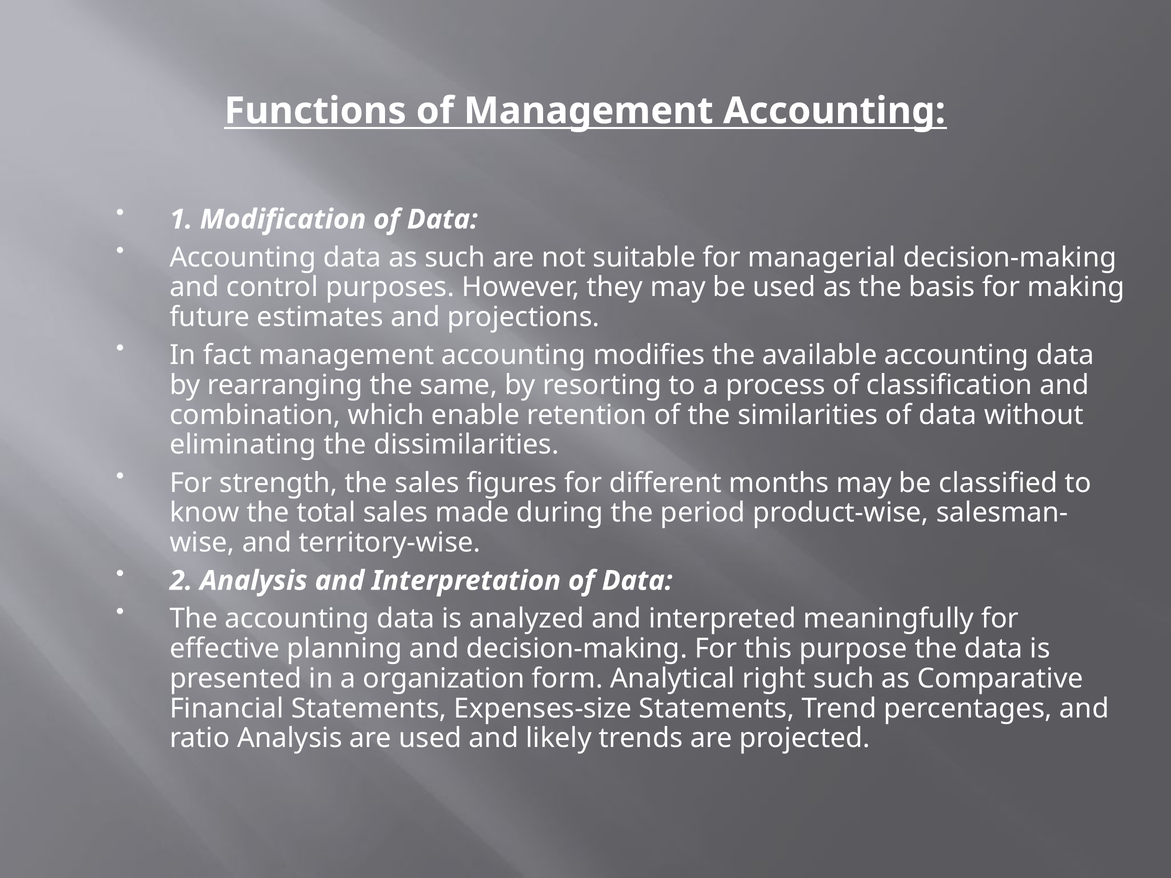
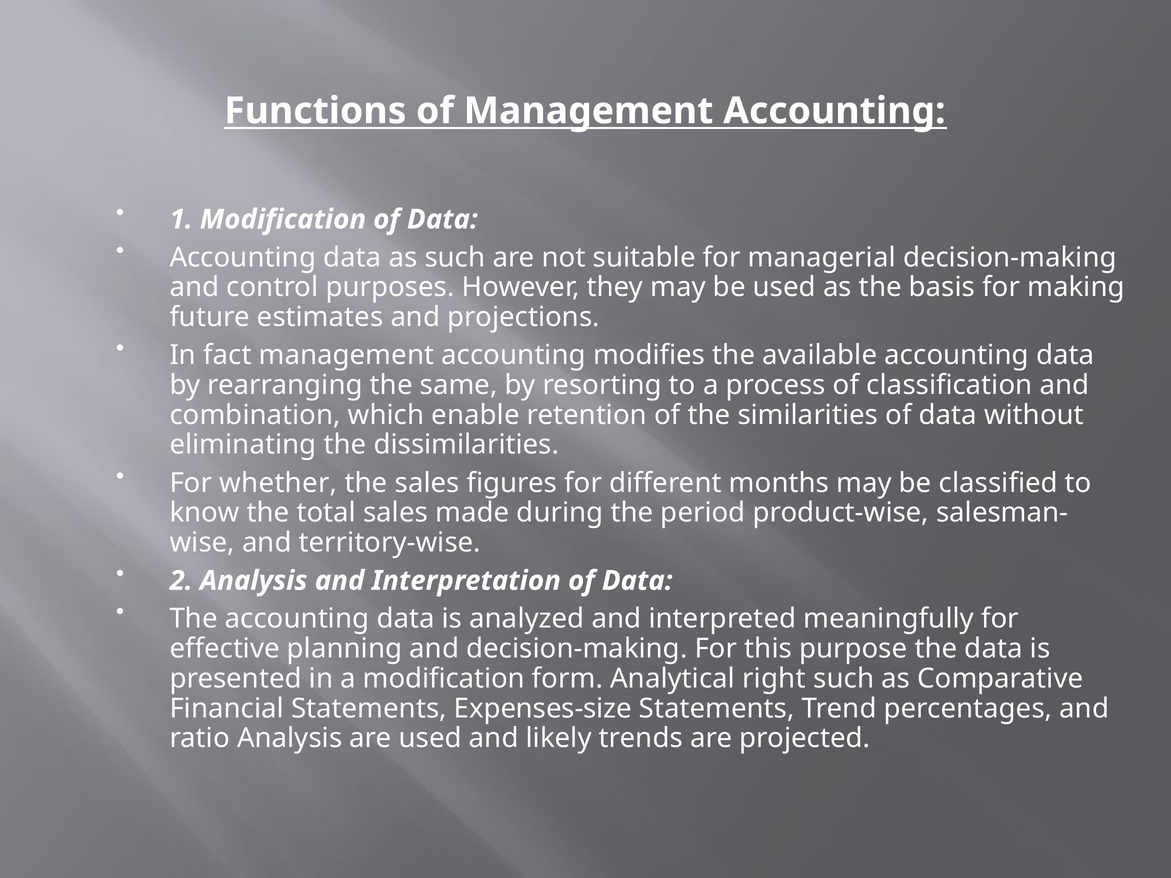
strength: strength -> whether (278, 483)
a organization: organization -> modification (444, 679)
